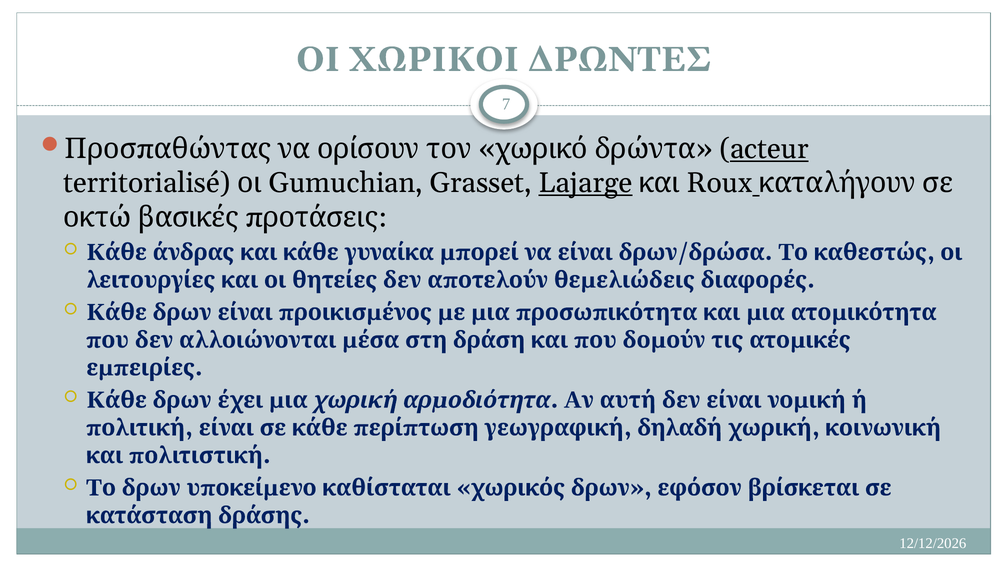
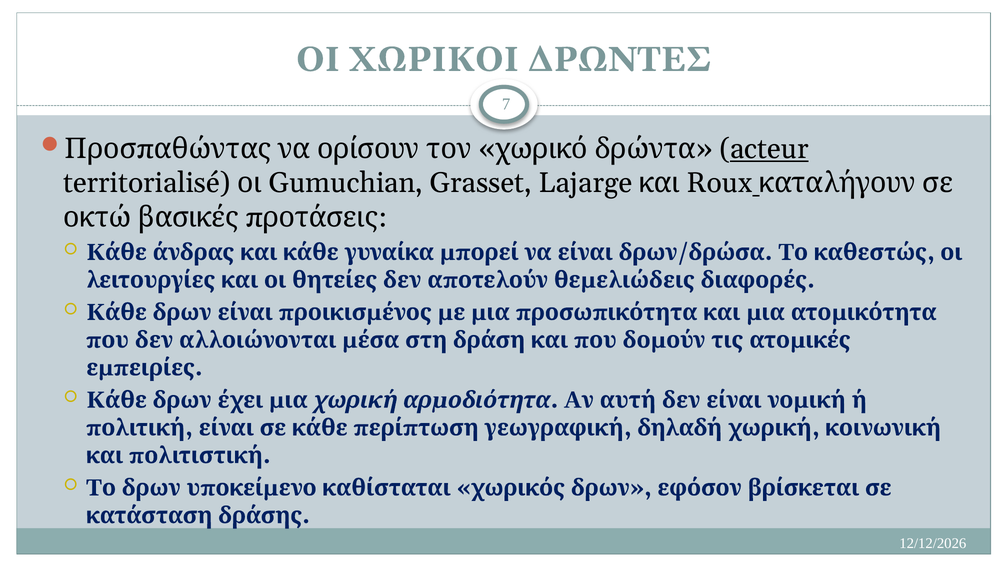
Lajarge underline: present -> none (585, 183)
